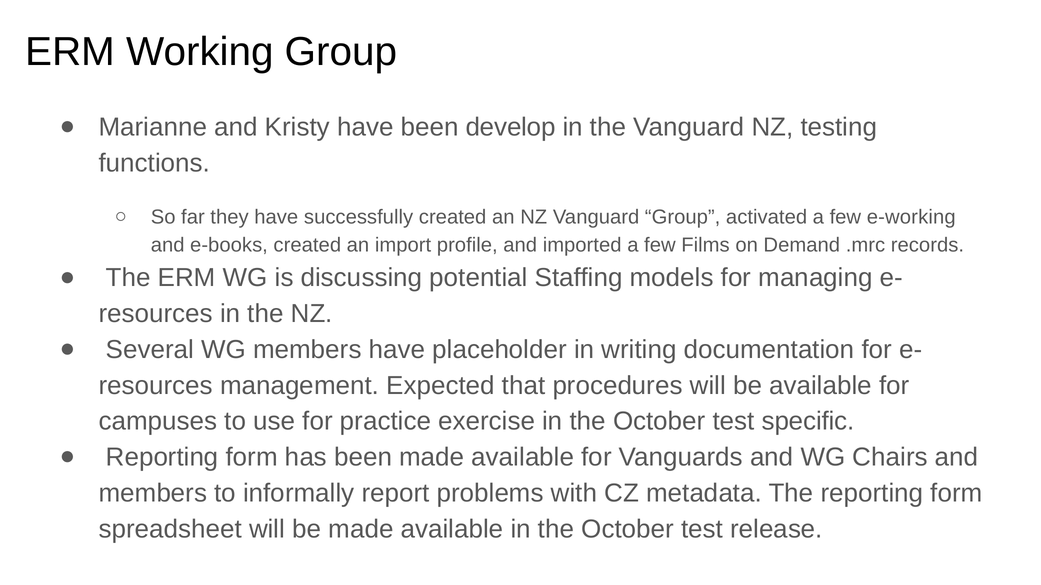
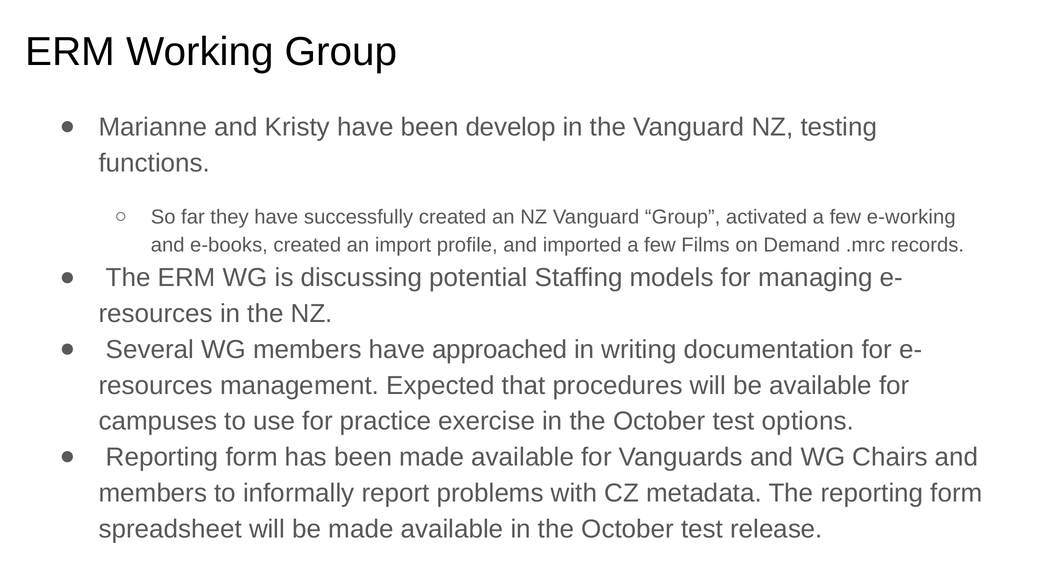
placeholder: placeholder -> approached (500, 350)
specific: specific -> options (808, 422)
